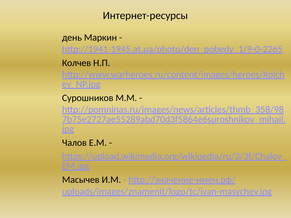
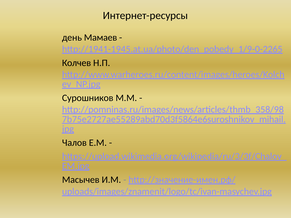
Маркин: Маркин -> Мамаев (101, 38)
